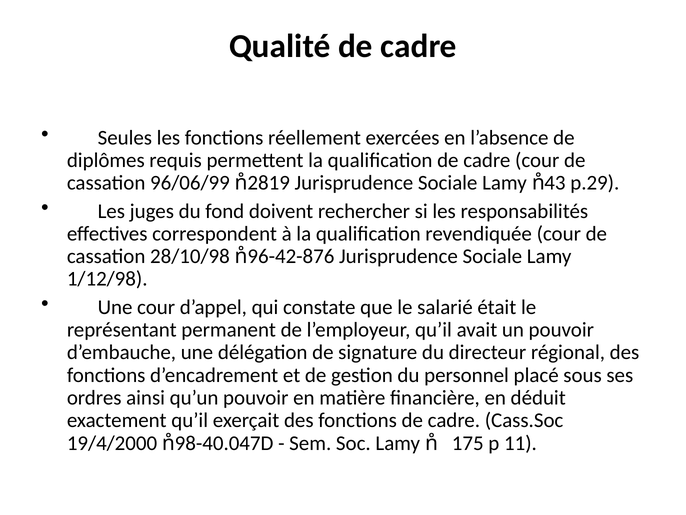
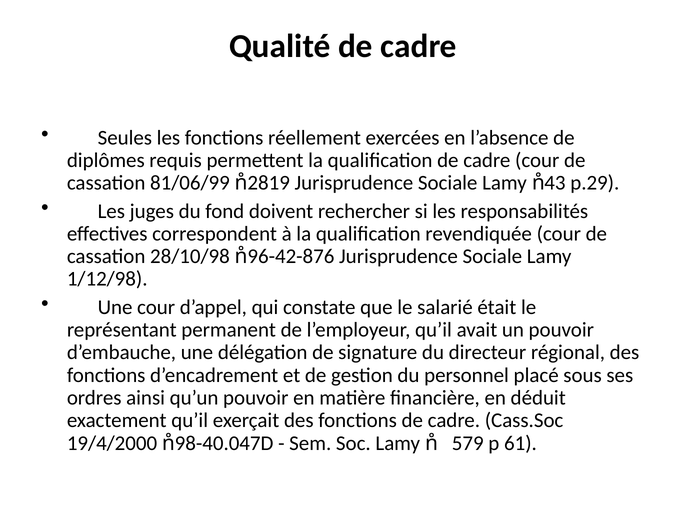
96/06/99: 96/06/99 -> 81/06/99 (190, 183)
175: 175 -> 579 (468, 443)
11: 11 -> 61 (520, 443)
